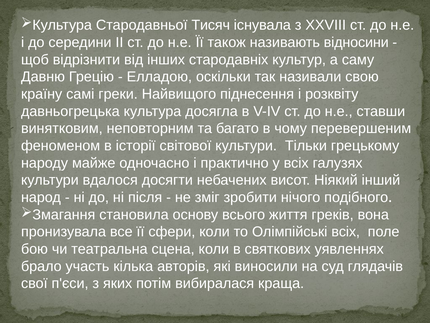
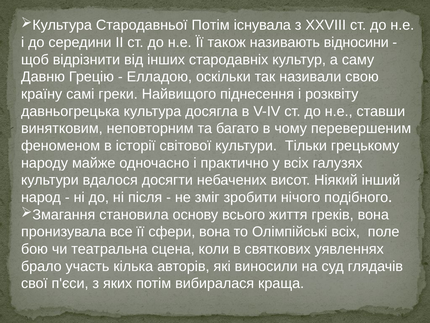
Стародавньої Тисяч: Тисяч -> Потім (211, 25)
сфери коли: коли -> вона (215, 232)
